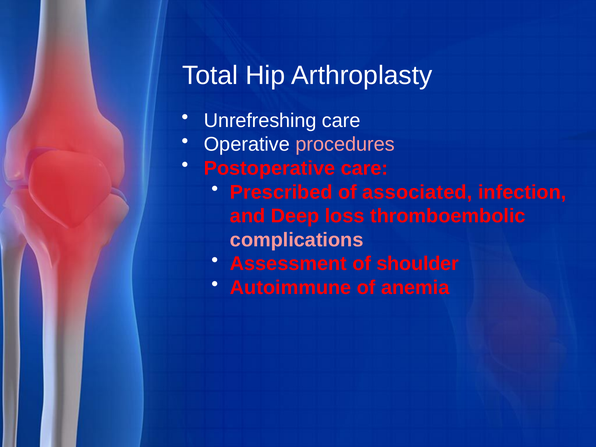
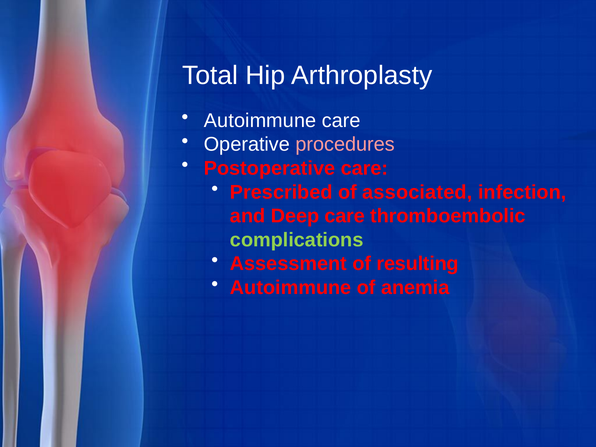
Unrefreshing: Unrefreshing -> Autoimmune (260, 121)
Deep loss: loss -> care (345, 216)
complications colour: pink -> light green (297, 240)
shoulder: shoulder -> resulting (418, 264)
